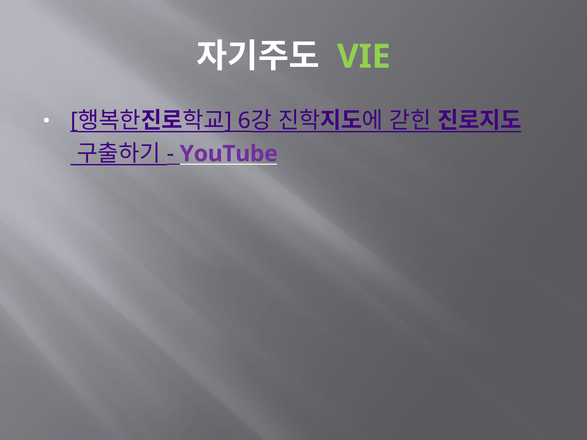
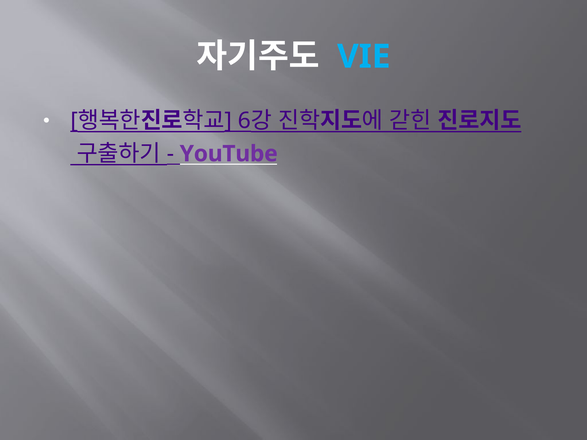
VIE colour: light green -> light blue (364, 57)
